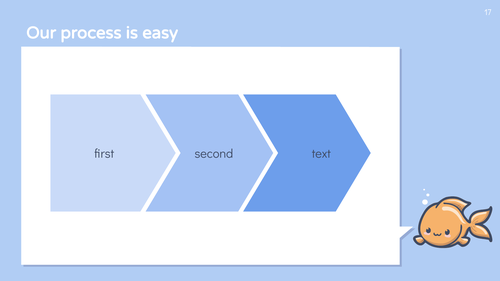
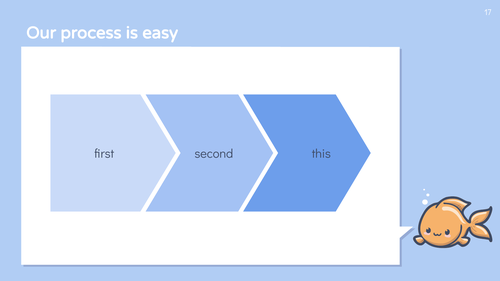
text: text -> this (321, 154)
